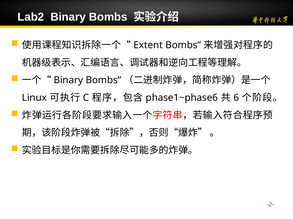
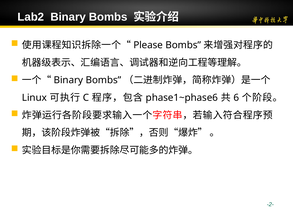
Extent: Extent -> Please (148, 45)
